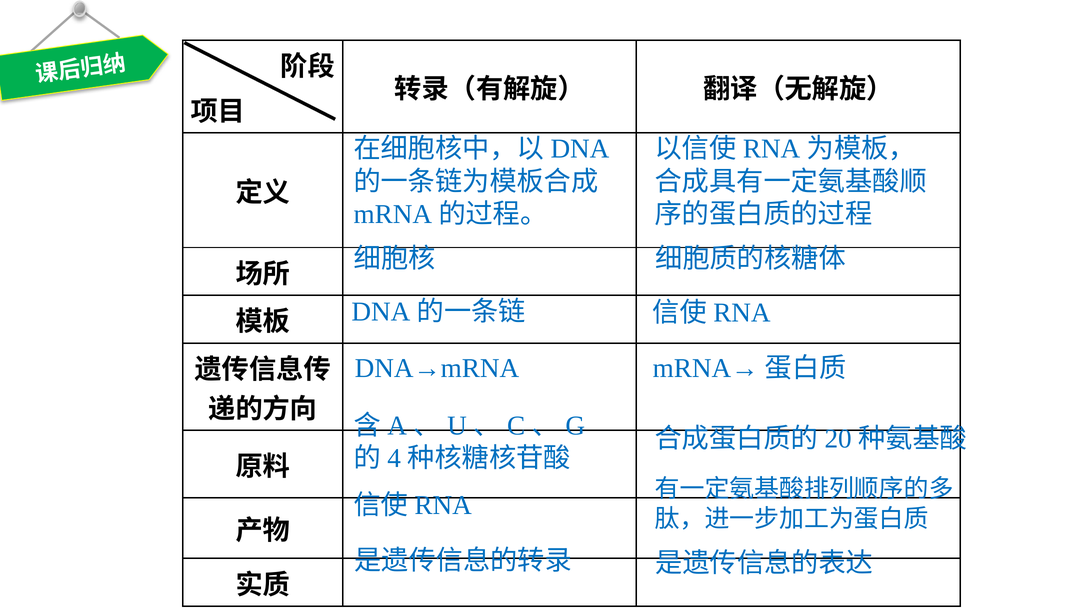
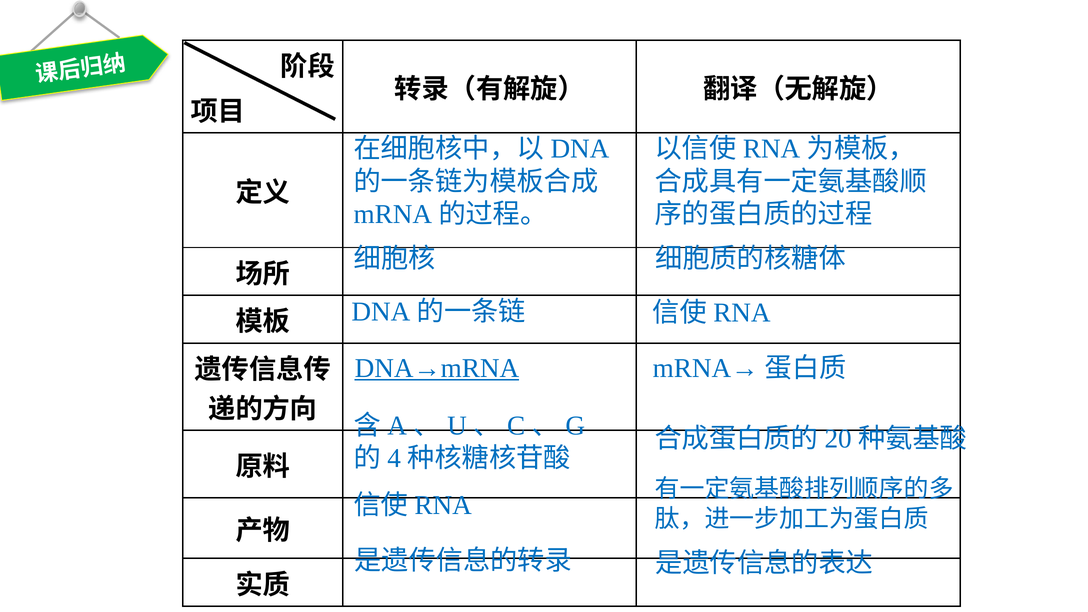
DNA→mRNA underline: none -> present (437, 368)
